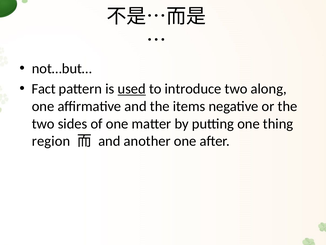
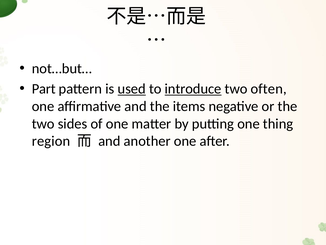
Fact: Fact -> Part (44, 89)
introduce underline: none -> present (193, 89)
along: along -> often (269, 89)
